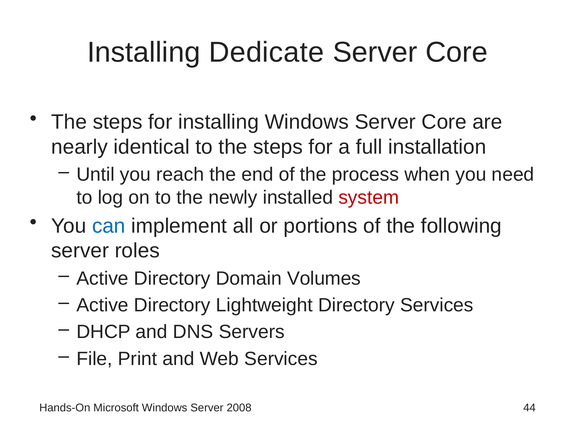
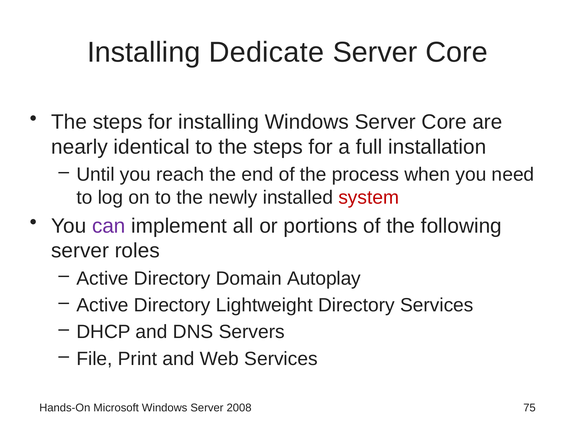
can colour: blue -> purple (109, 226)
Volumes: Volumes -> Autoplay (324, 279)
44: 44 -> 75 (529, 408)
